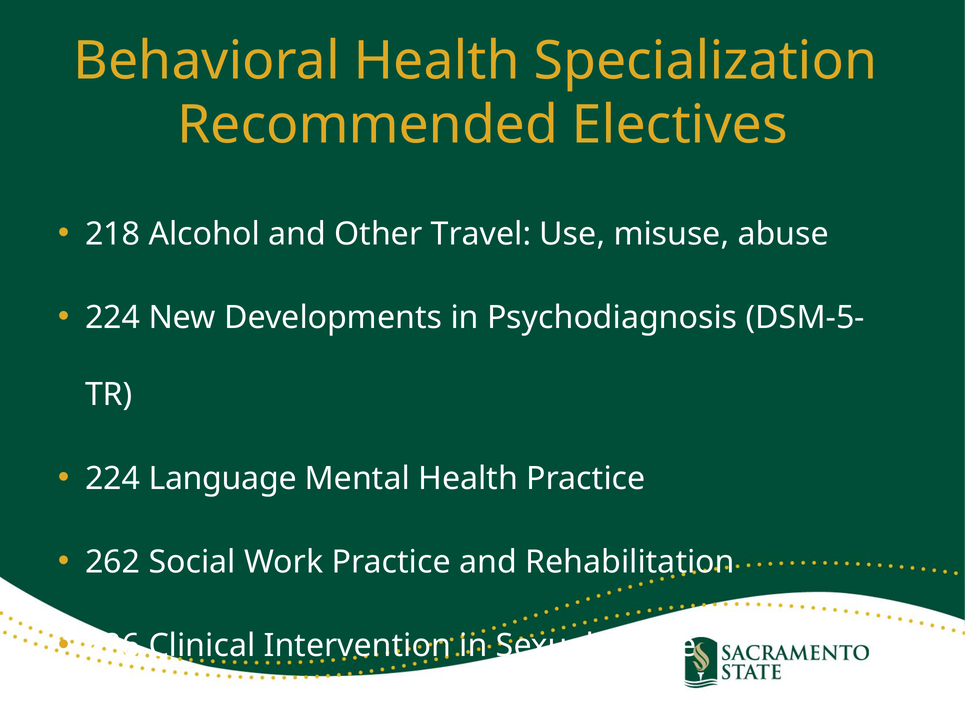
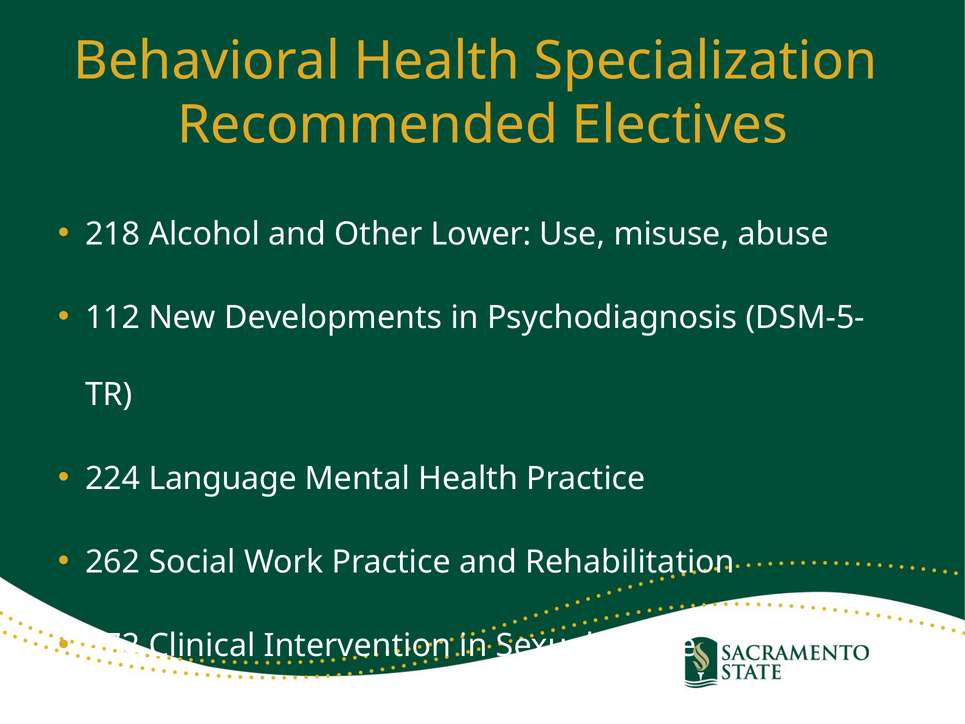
Travel: Travel -> Lower (481, 234)
224: 224 -> 112 (113, 317)
226: 226 -> 472 (113, 646)
